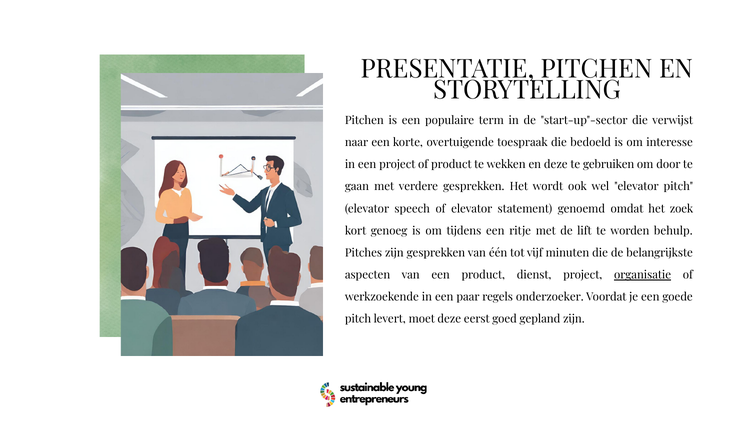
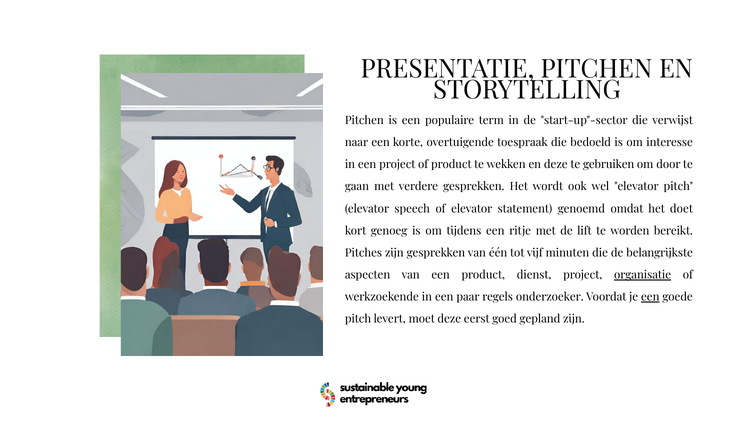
zoek: zoek -> doet (681, 209)
behulp: behulp -> bereikt (673, 231)
een underline: none -> present (650, 297)
